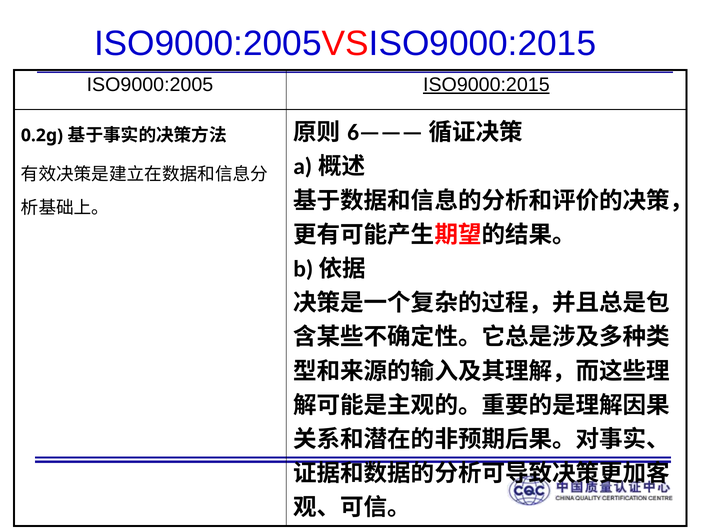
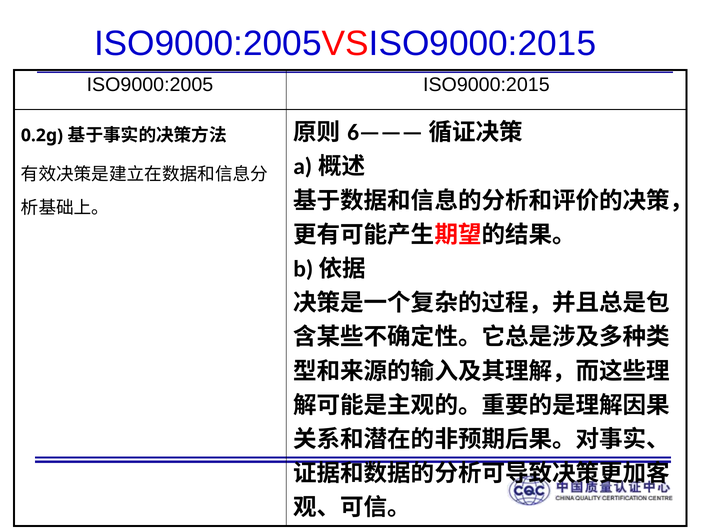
ISO9000:2015 underline: present -> none (486, 85)
